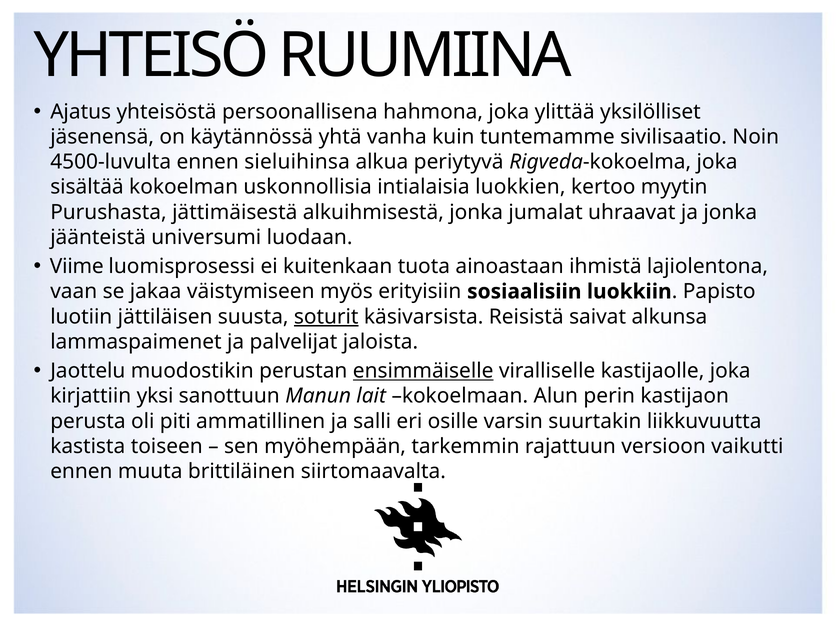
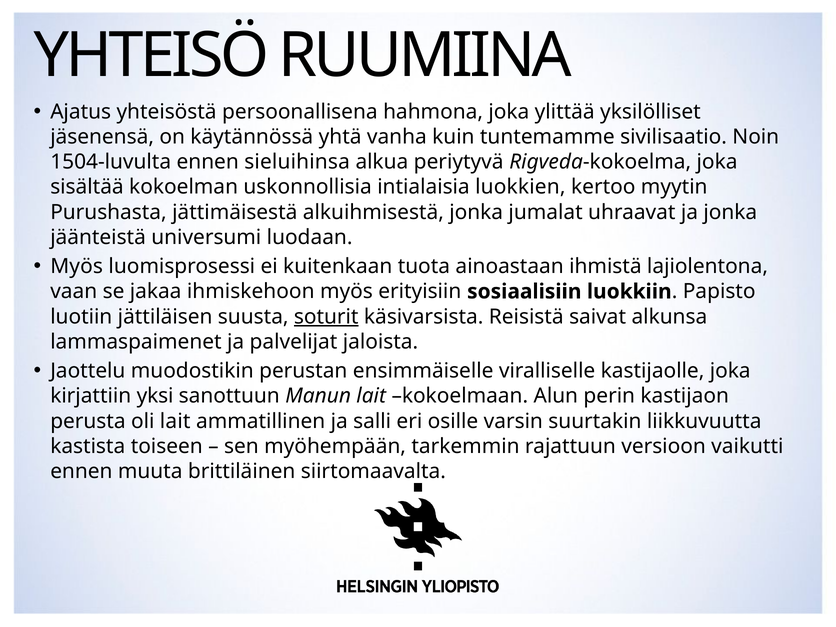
4500-luvulta: 4500-luvulta -> 1504-luvulta (111, 162)
Viime: Viime -> Myös (77, 266)
väistymiseen: väistymiseen -> ihmiskehoon (251, 292)
ensimmäiselle underline: present -> none (423, 371)
oli piti: piti -> lait (175, 421)
